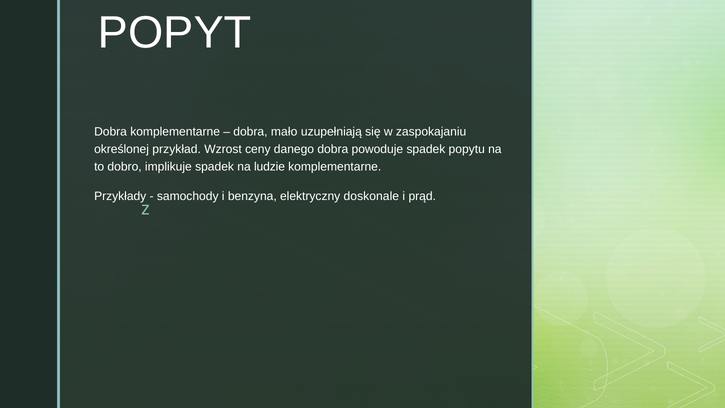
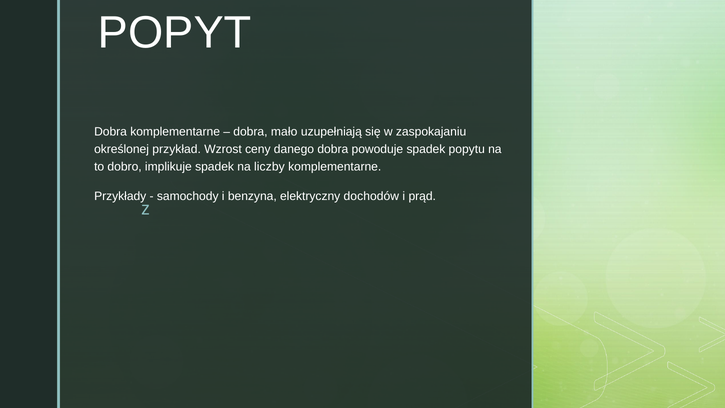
ludzie: ludzie -> liczby (269, 167)
doskonale: doskonale -> dochodów (371, 196)
